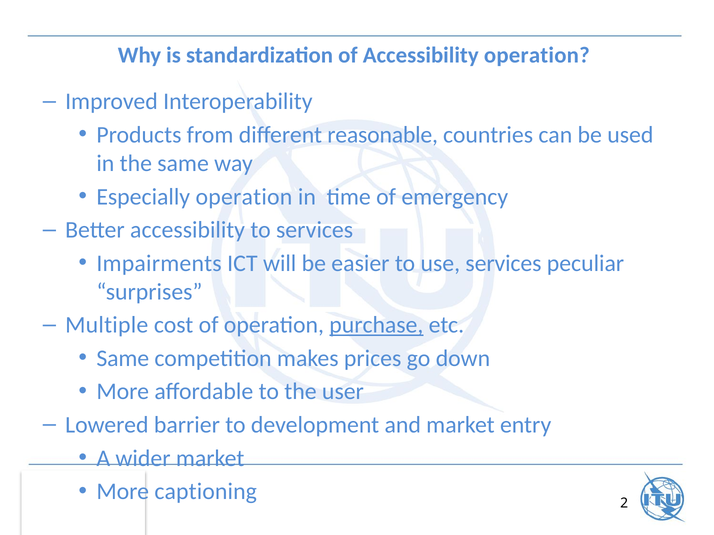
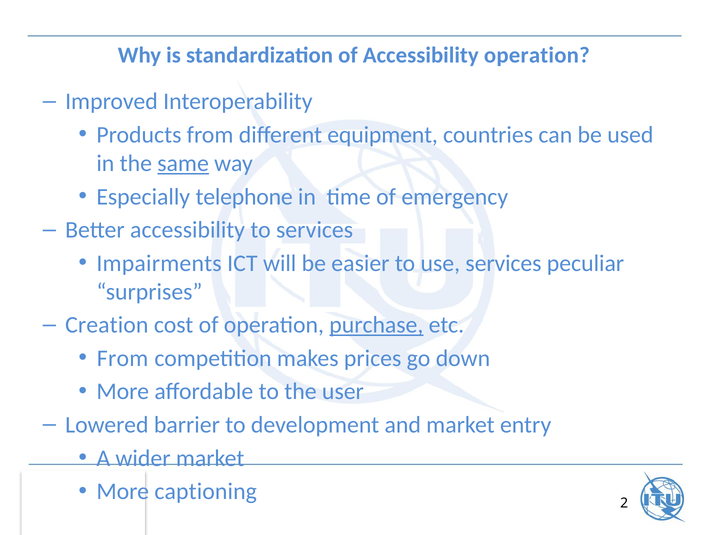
reasonable: reasonable -> equipment (383, 135)
same underline: none -> present (183, 164)
Especially operation: operation -> telephone (244, 197)
Multiple: Multiple -> Creation (107, 325)
Same: Same -> From (123, 359)
